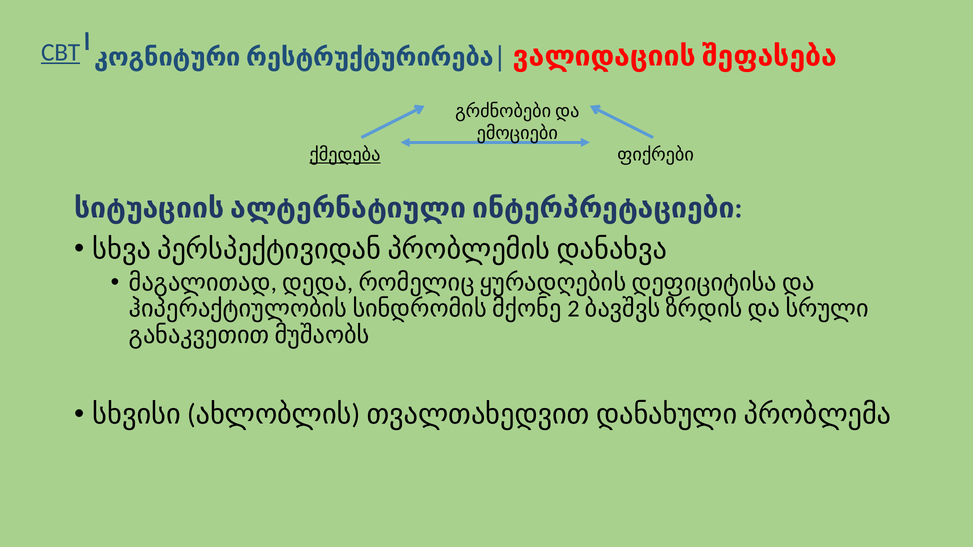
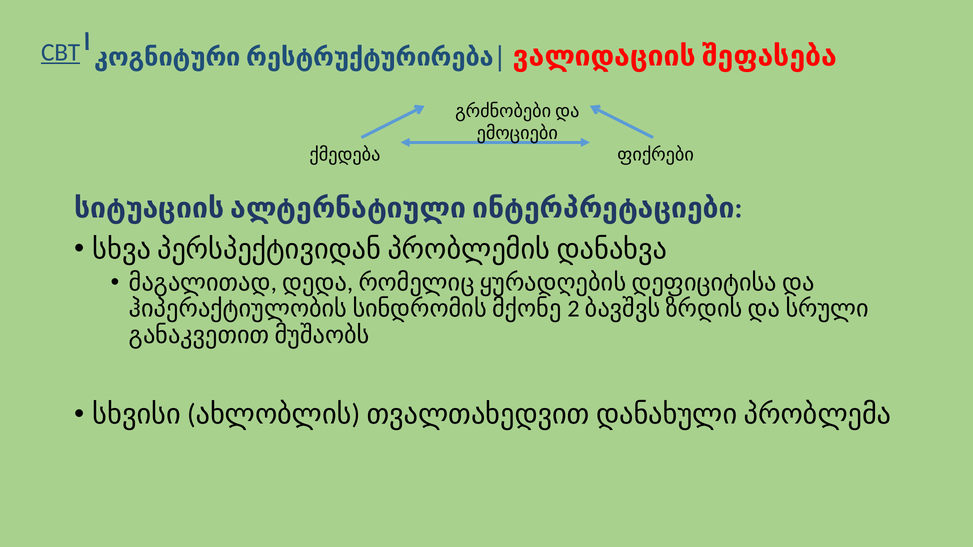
ქმედება underline: present -> none (345, 155)
